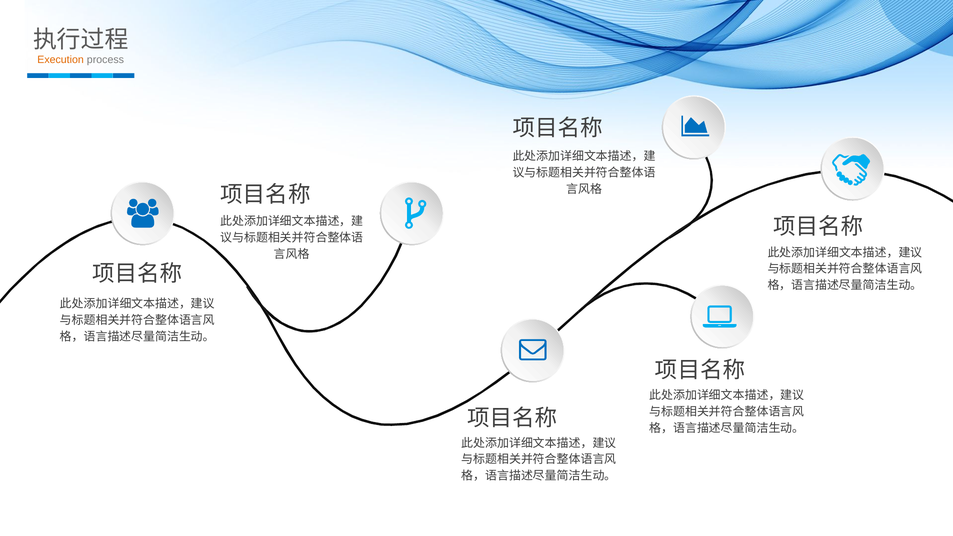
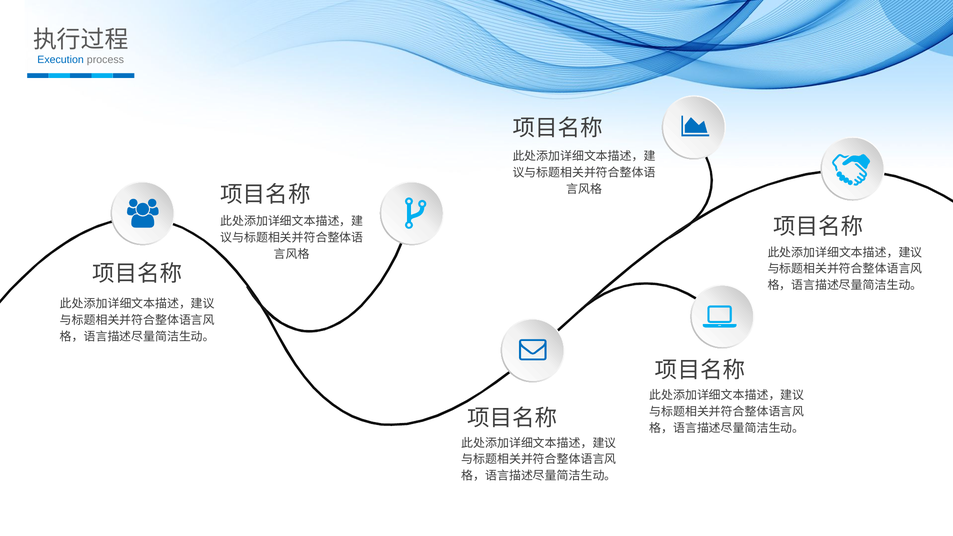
Execution colour: orange -> blue (61, 60)
